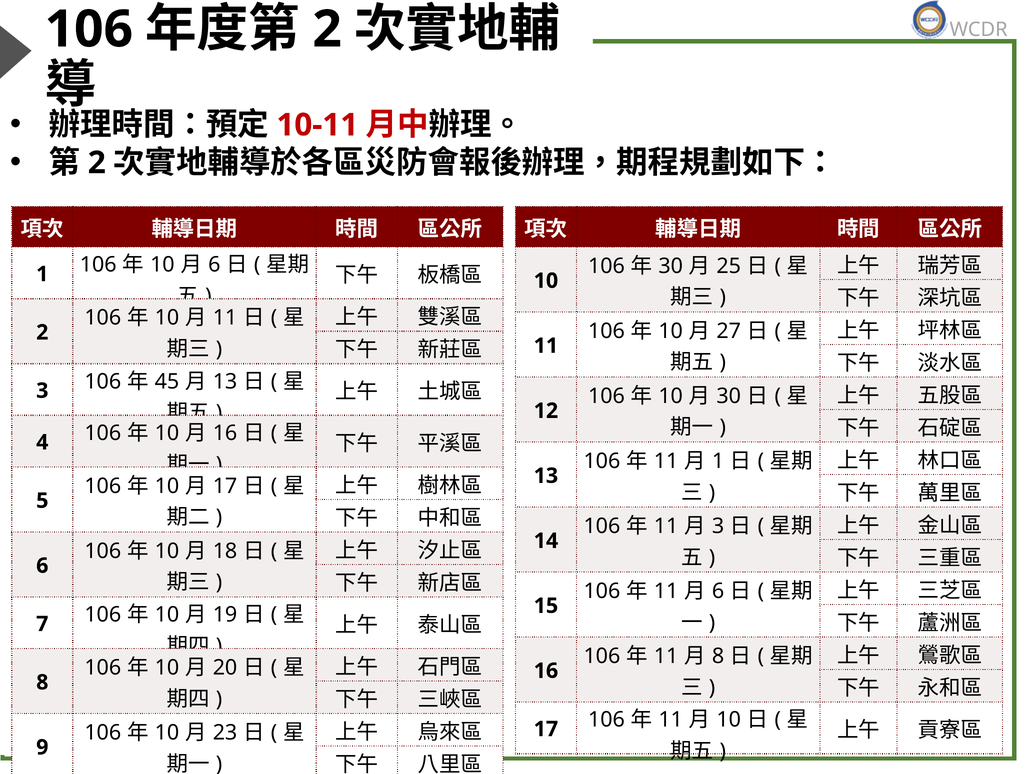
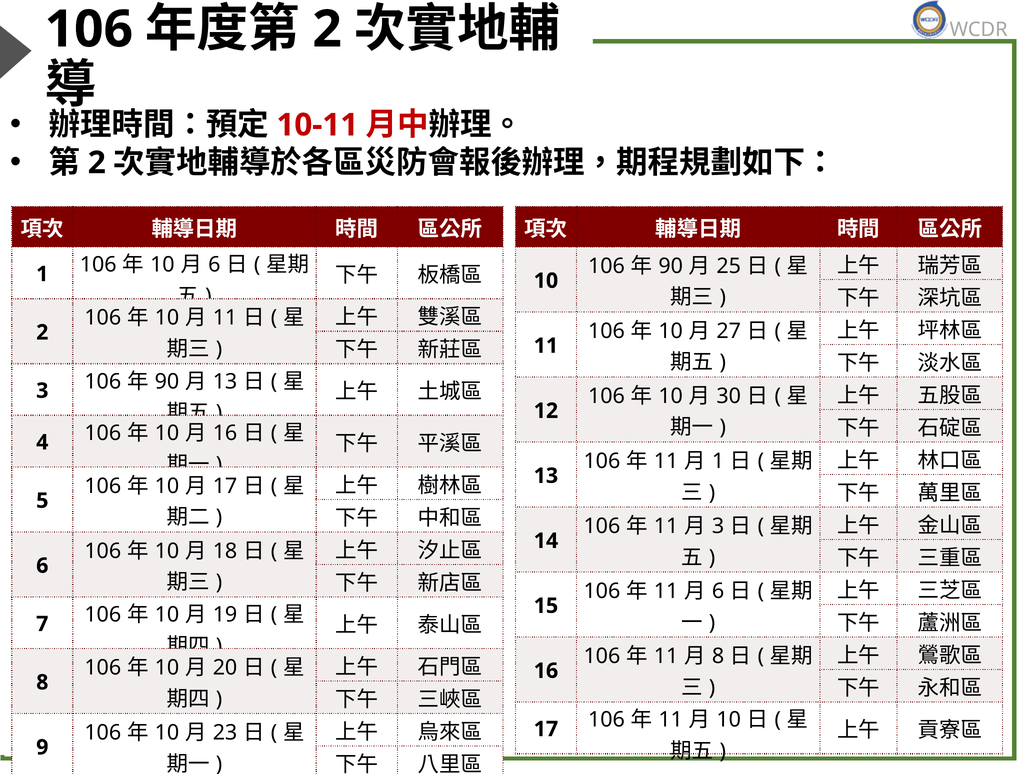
30: 30 -> 90 (671, 266)
45: 45 -> 90 (167, 381)
